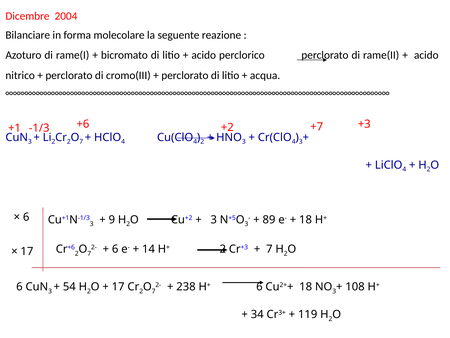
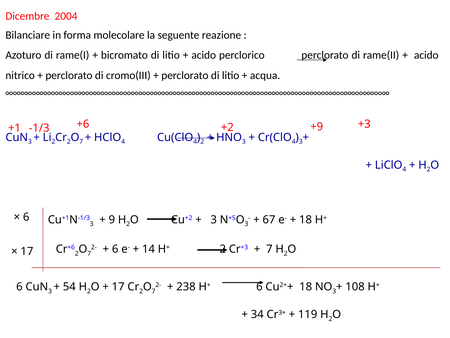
+7: +7 -> +9 (317, 127)
89: 89 -> 67 (269, 219)
